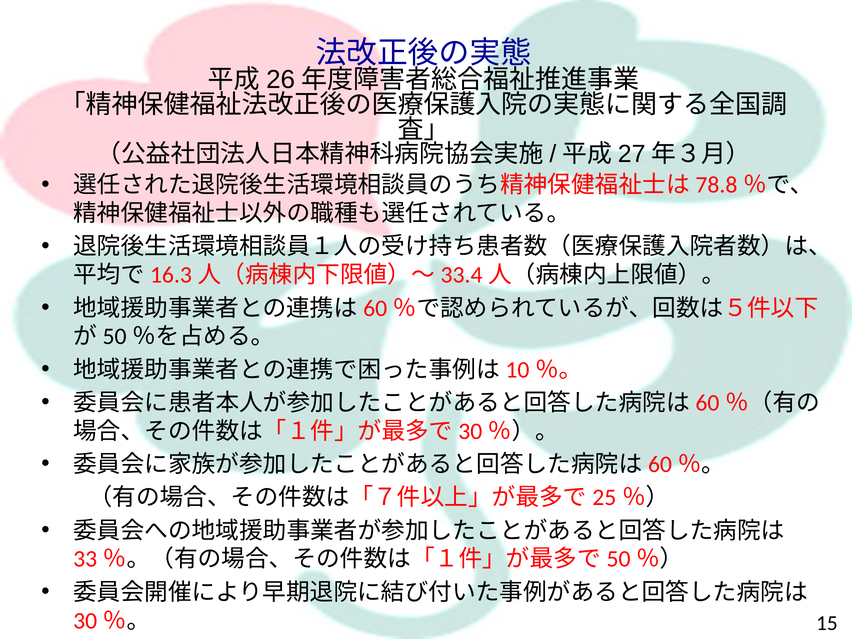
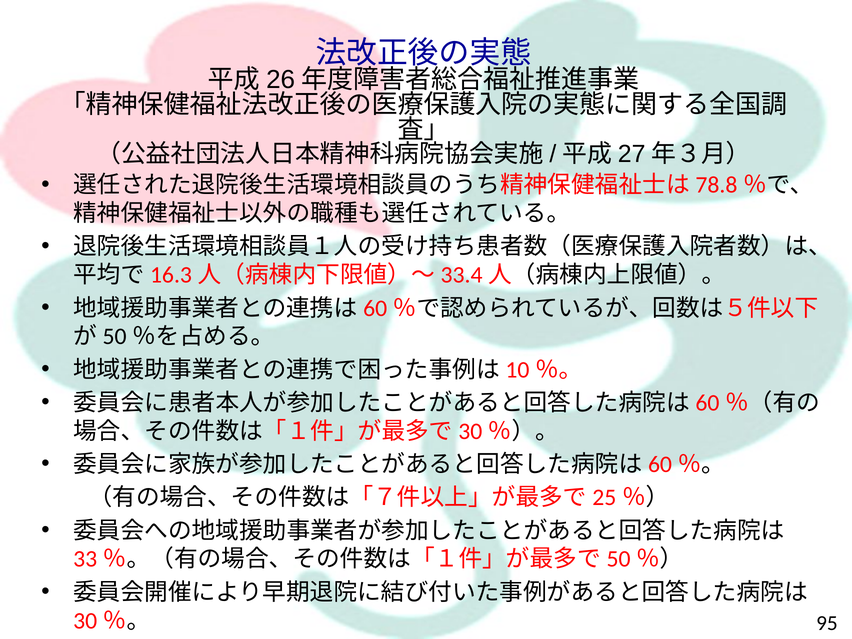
15: 15 -> 95 (827, 623)
